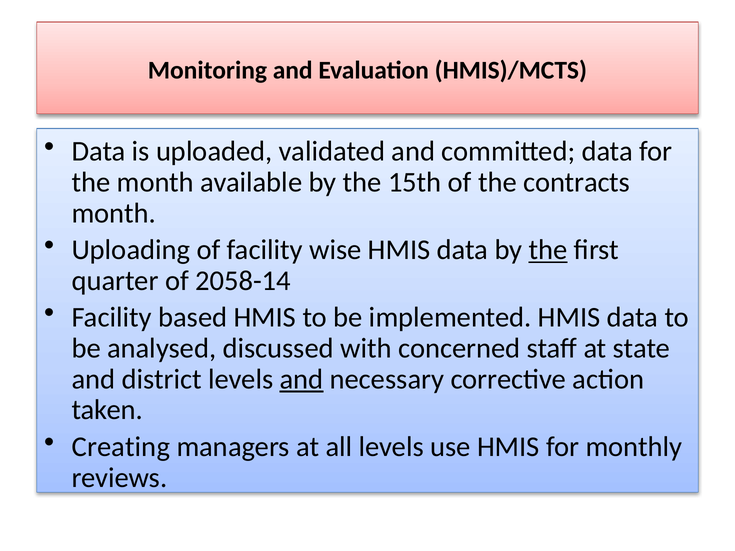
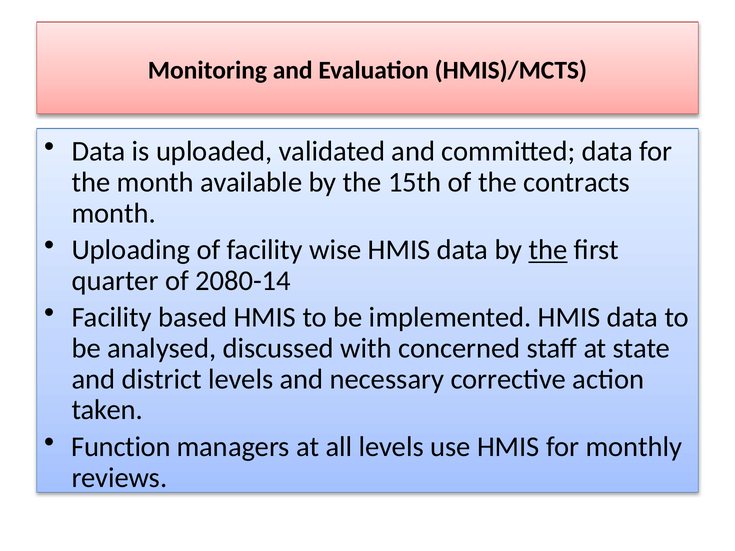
2058-14: 2058-14 -> 2080-14 (243, 281)
and underline: present -> none (302, 379)
Creating: Creating -> Function (121, 447)
